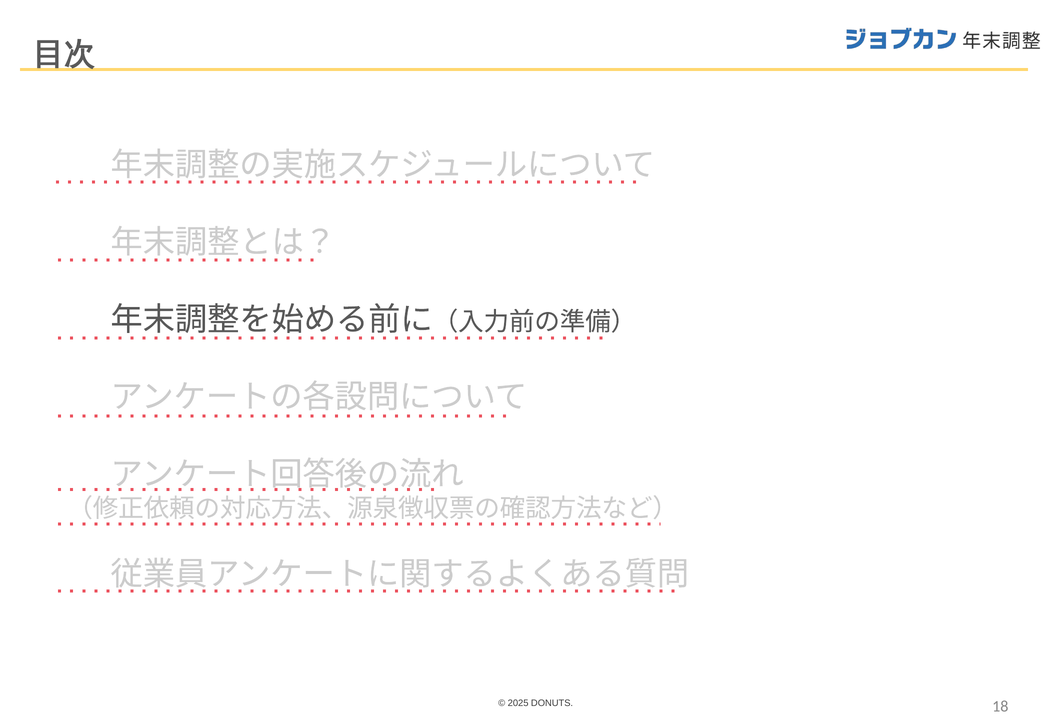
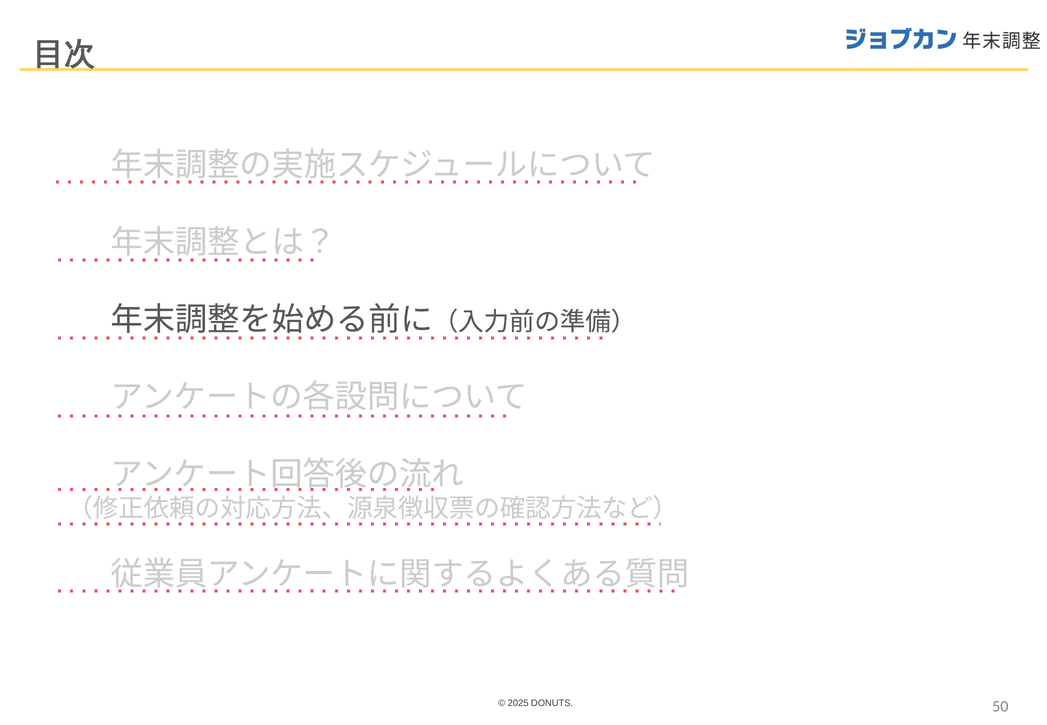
18: 18 -> 50 (1000, 706)
